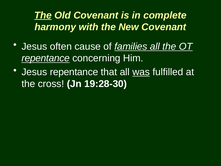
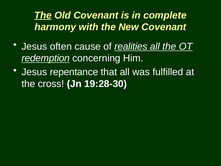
families: families -> realities (131, 46)
repentance: repentance -> redemption (46, 58)
was underline: present -> none (141, 72)
